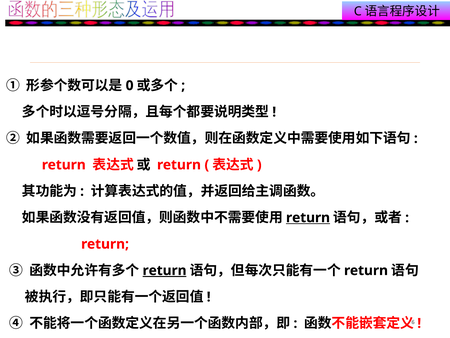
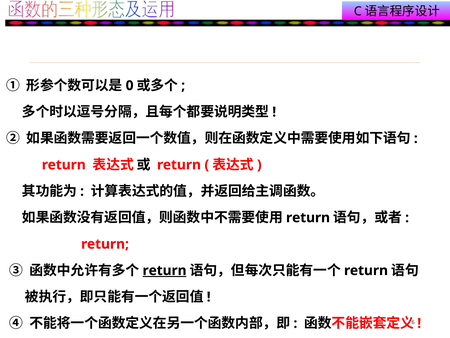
return underline: present -> none (308, 217)
